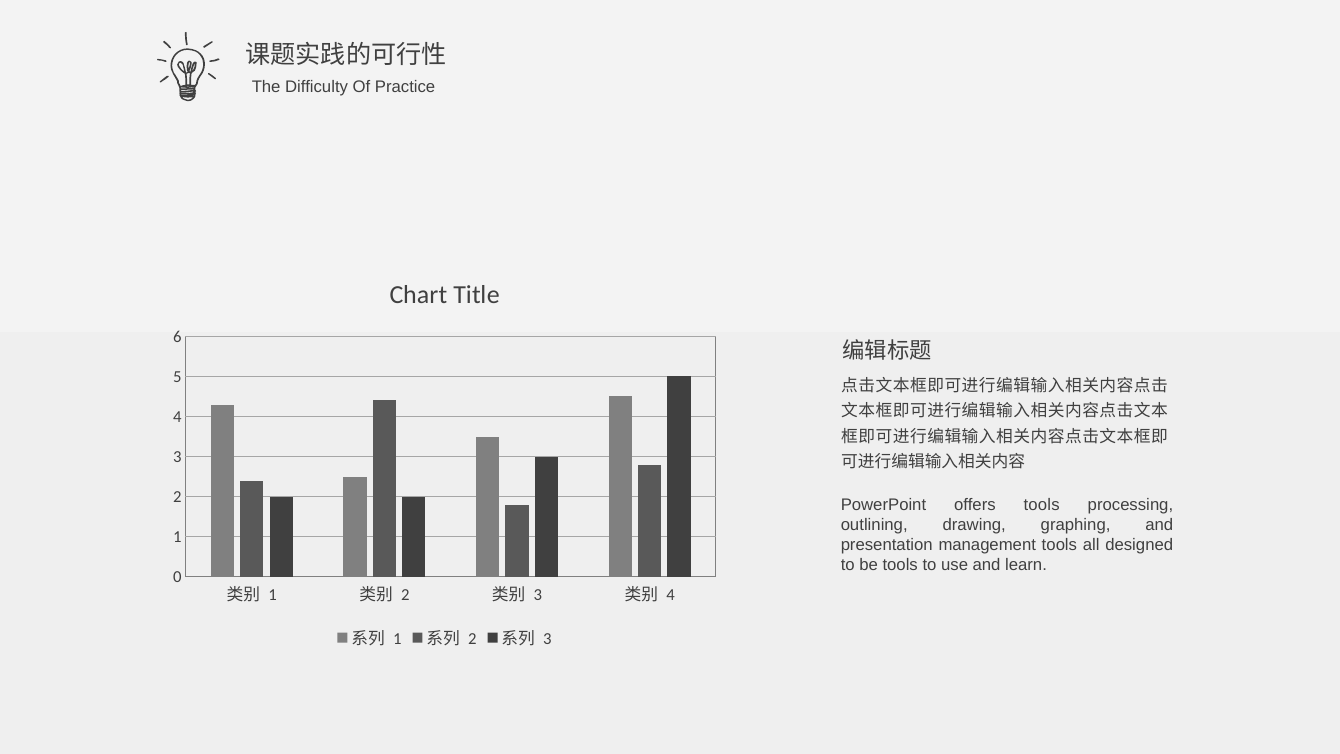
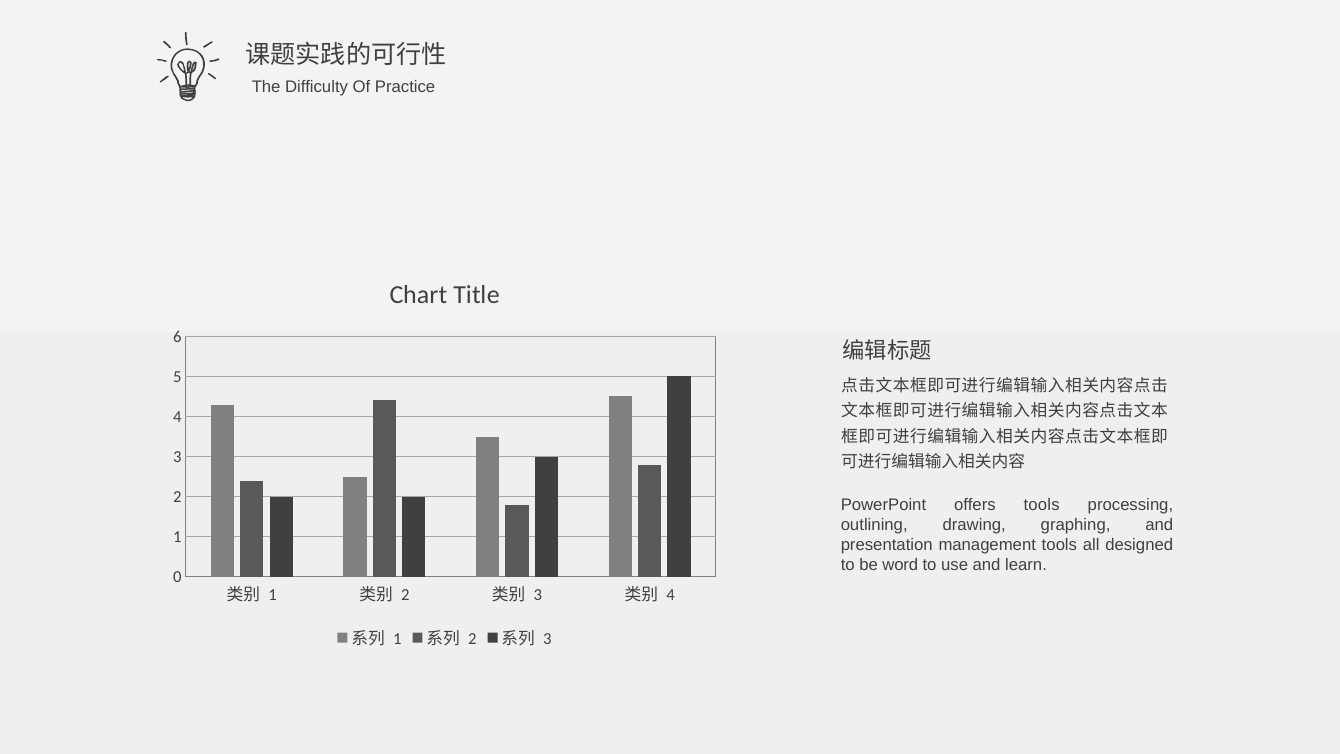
be tools: tools -> word (900, 565)
